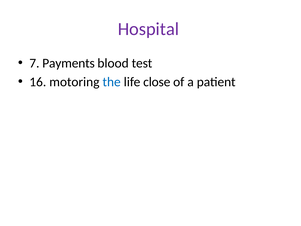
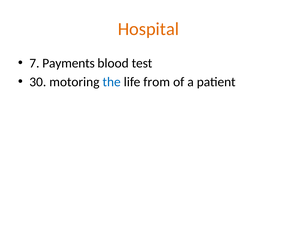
Hospital colour: purple -> orange (148, 29)
16: 16 -> 30 (38, 82)
close: close -> from (157, 82)
